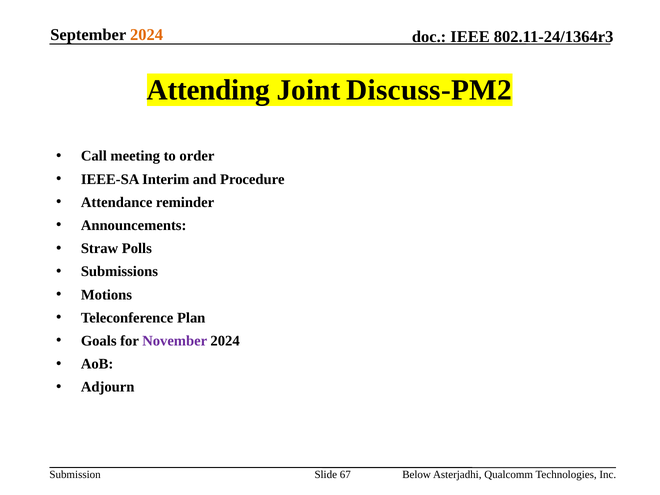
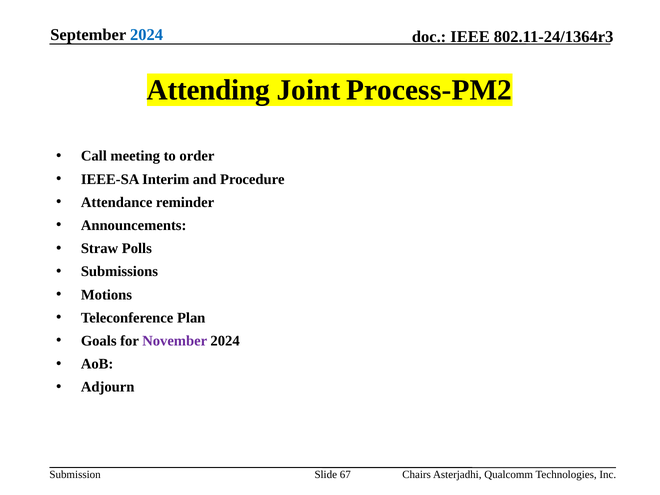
2024 colour: orange -> blue (147, 35)
Discuss-PM2: Discuss-PM2 -> Process-PM2 (429, 90)
Below: Below -> Chairs (417, 475)
